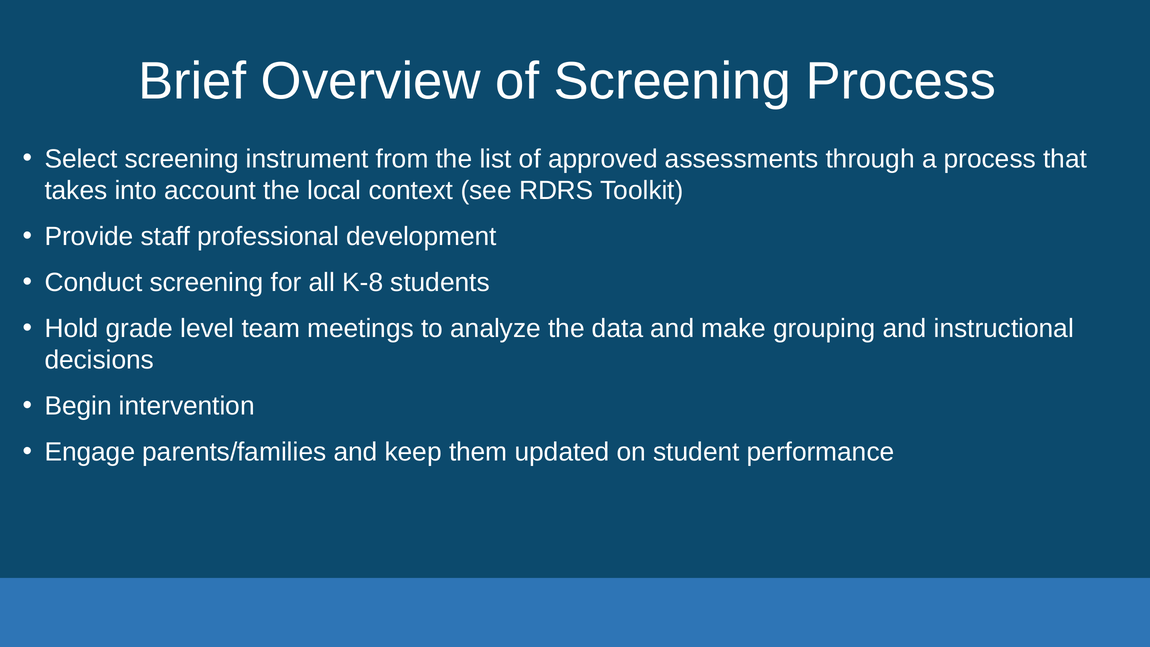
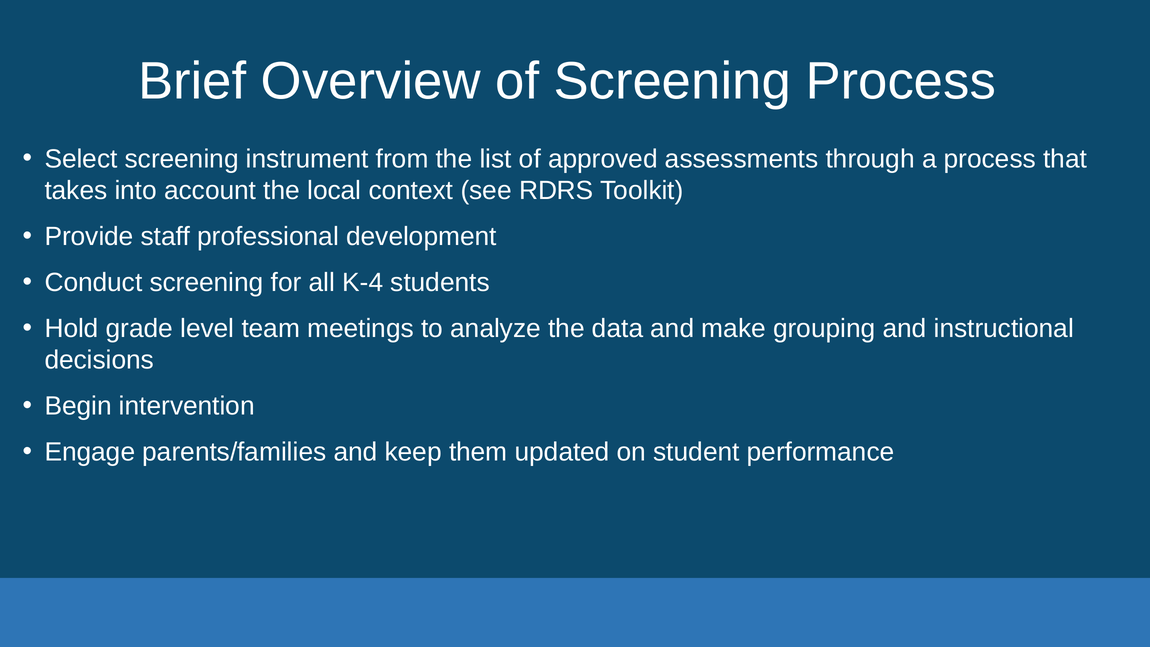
K-8: K-8 -> K-4 (363, 283)
